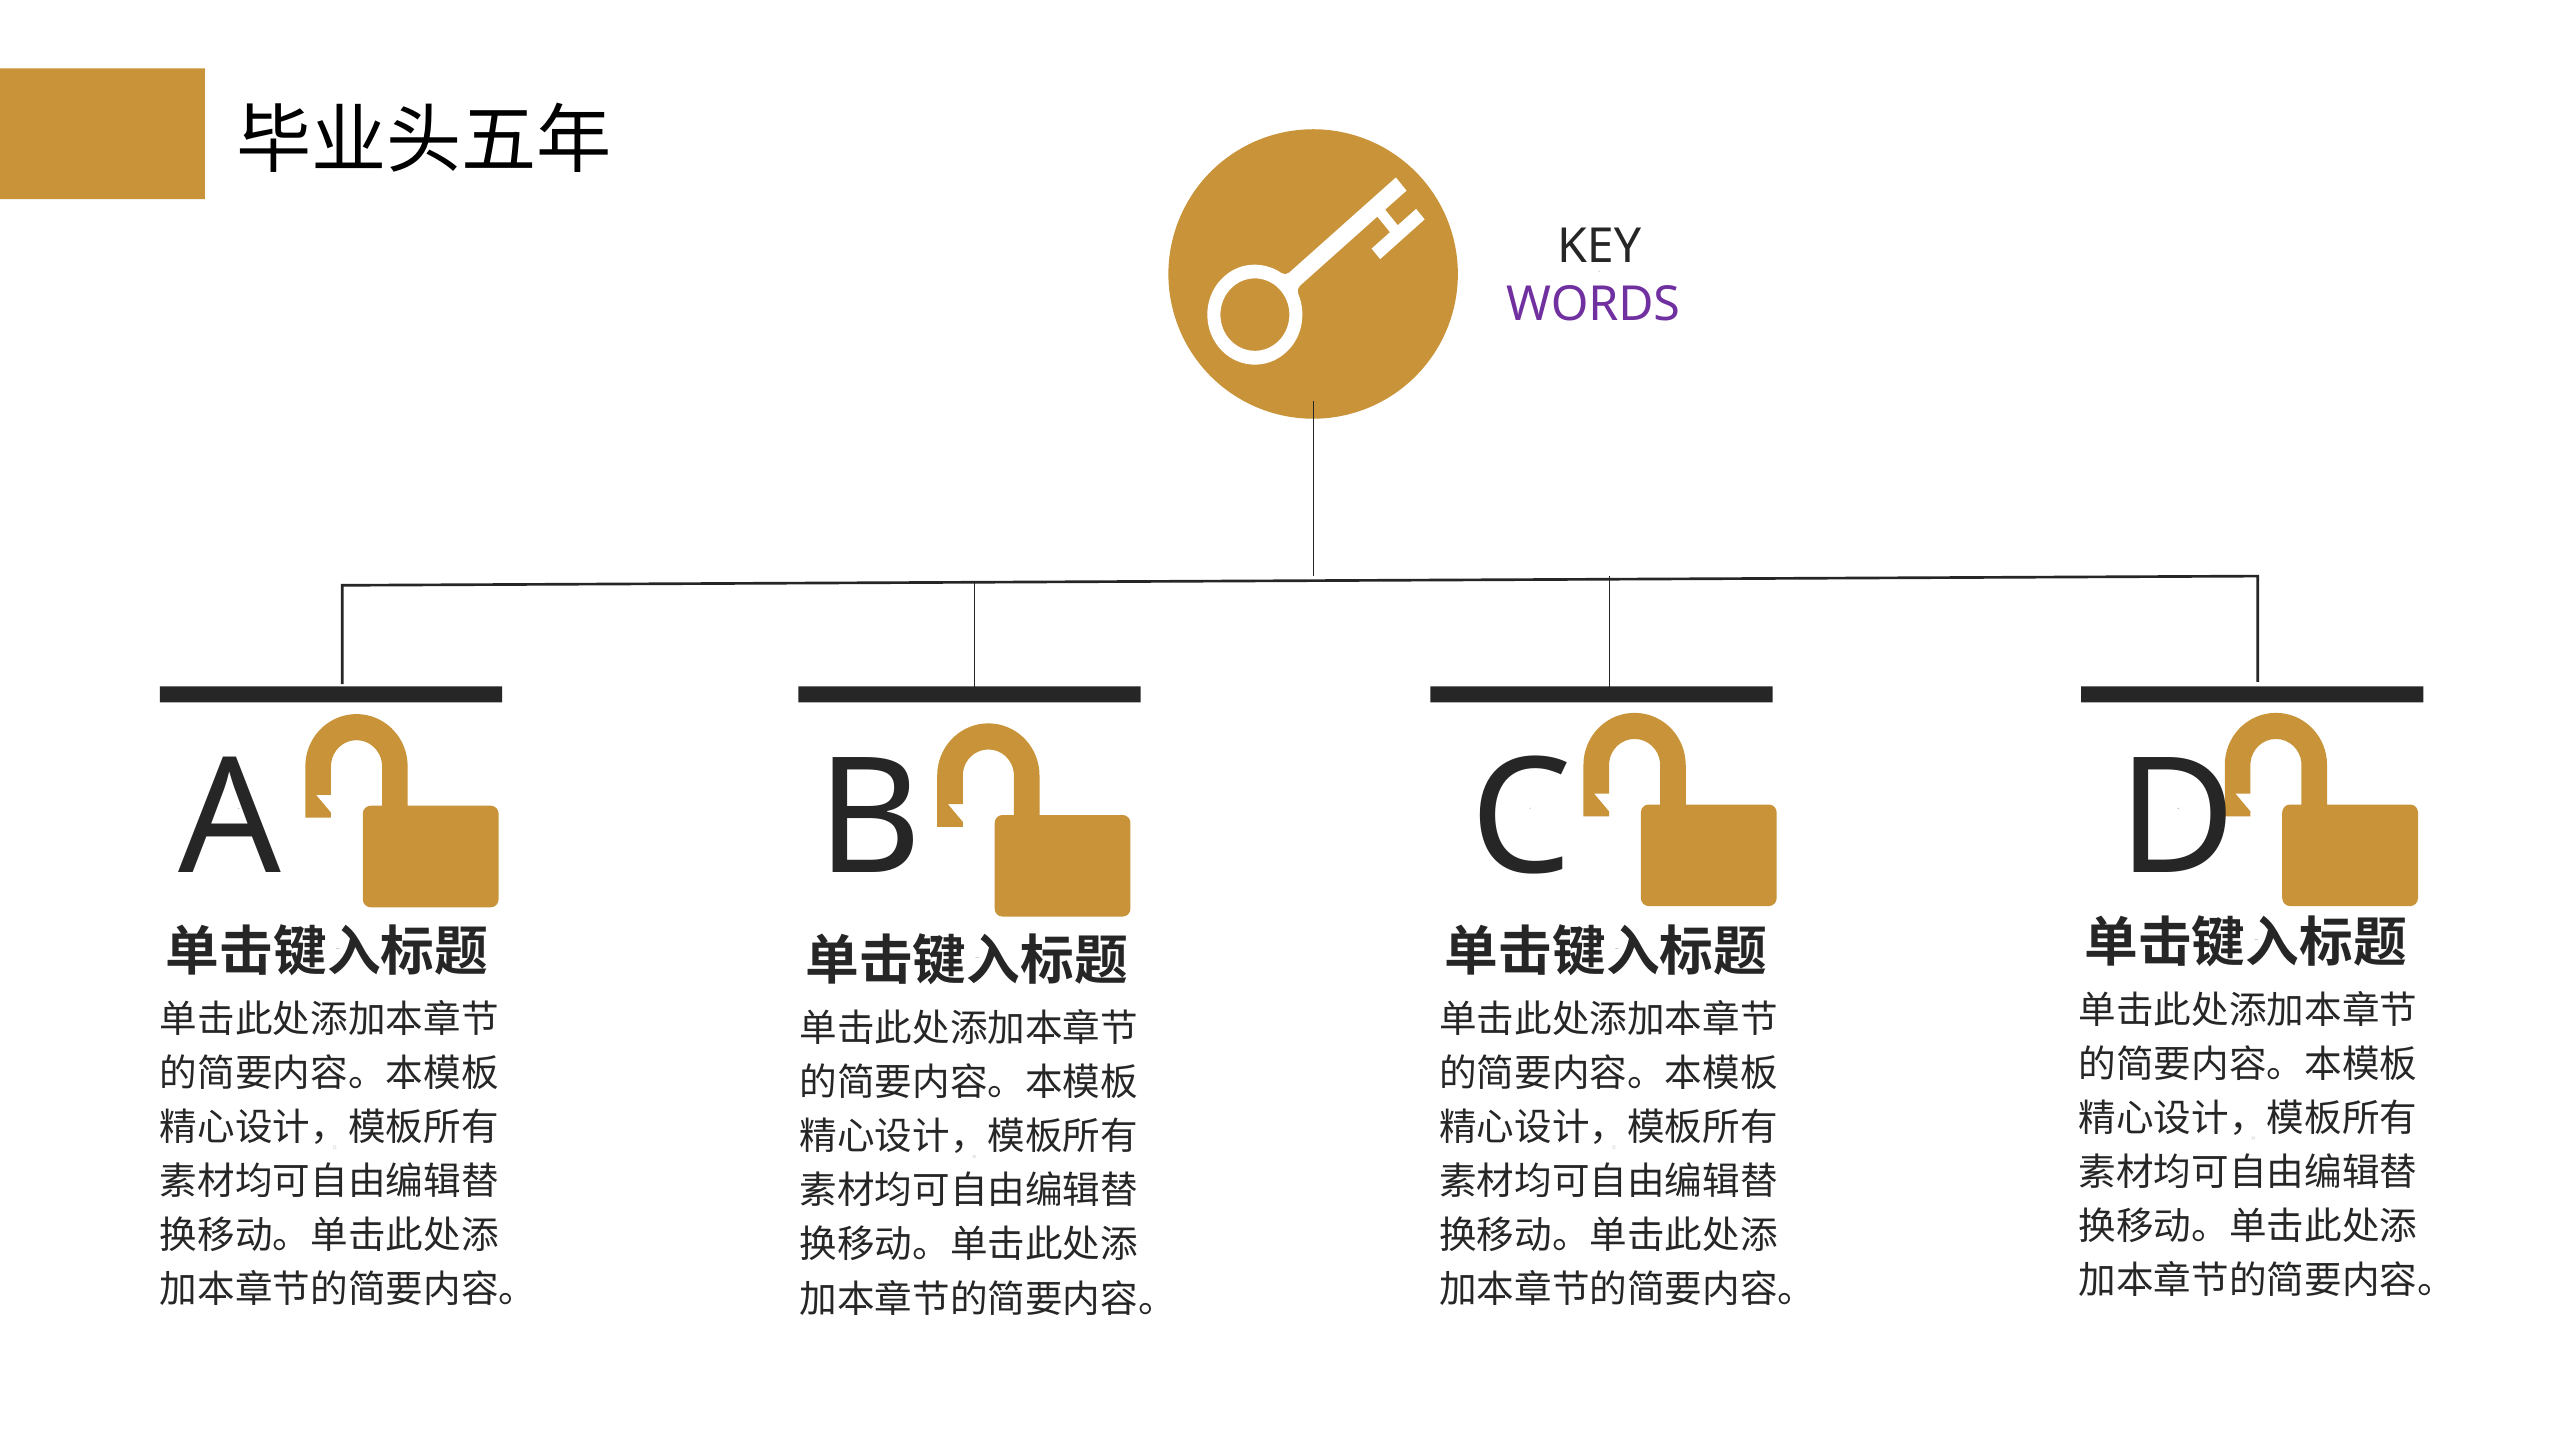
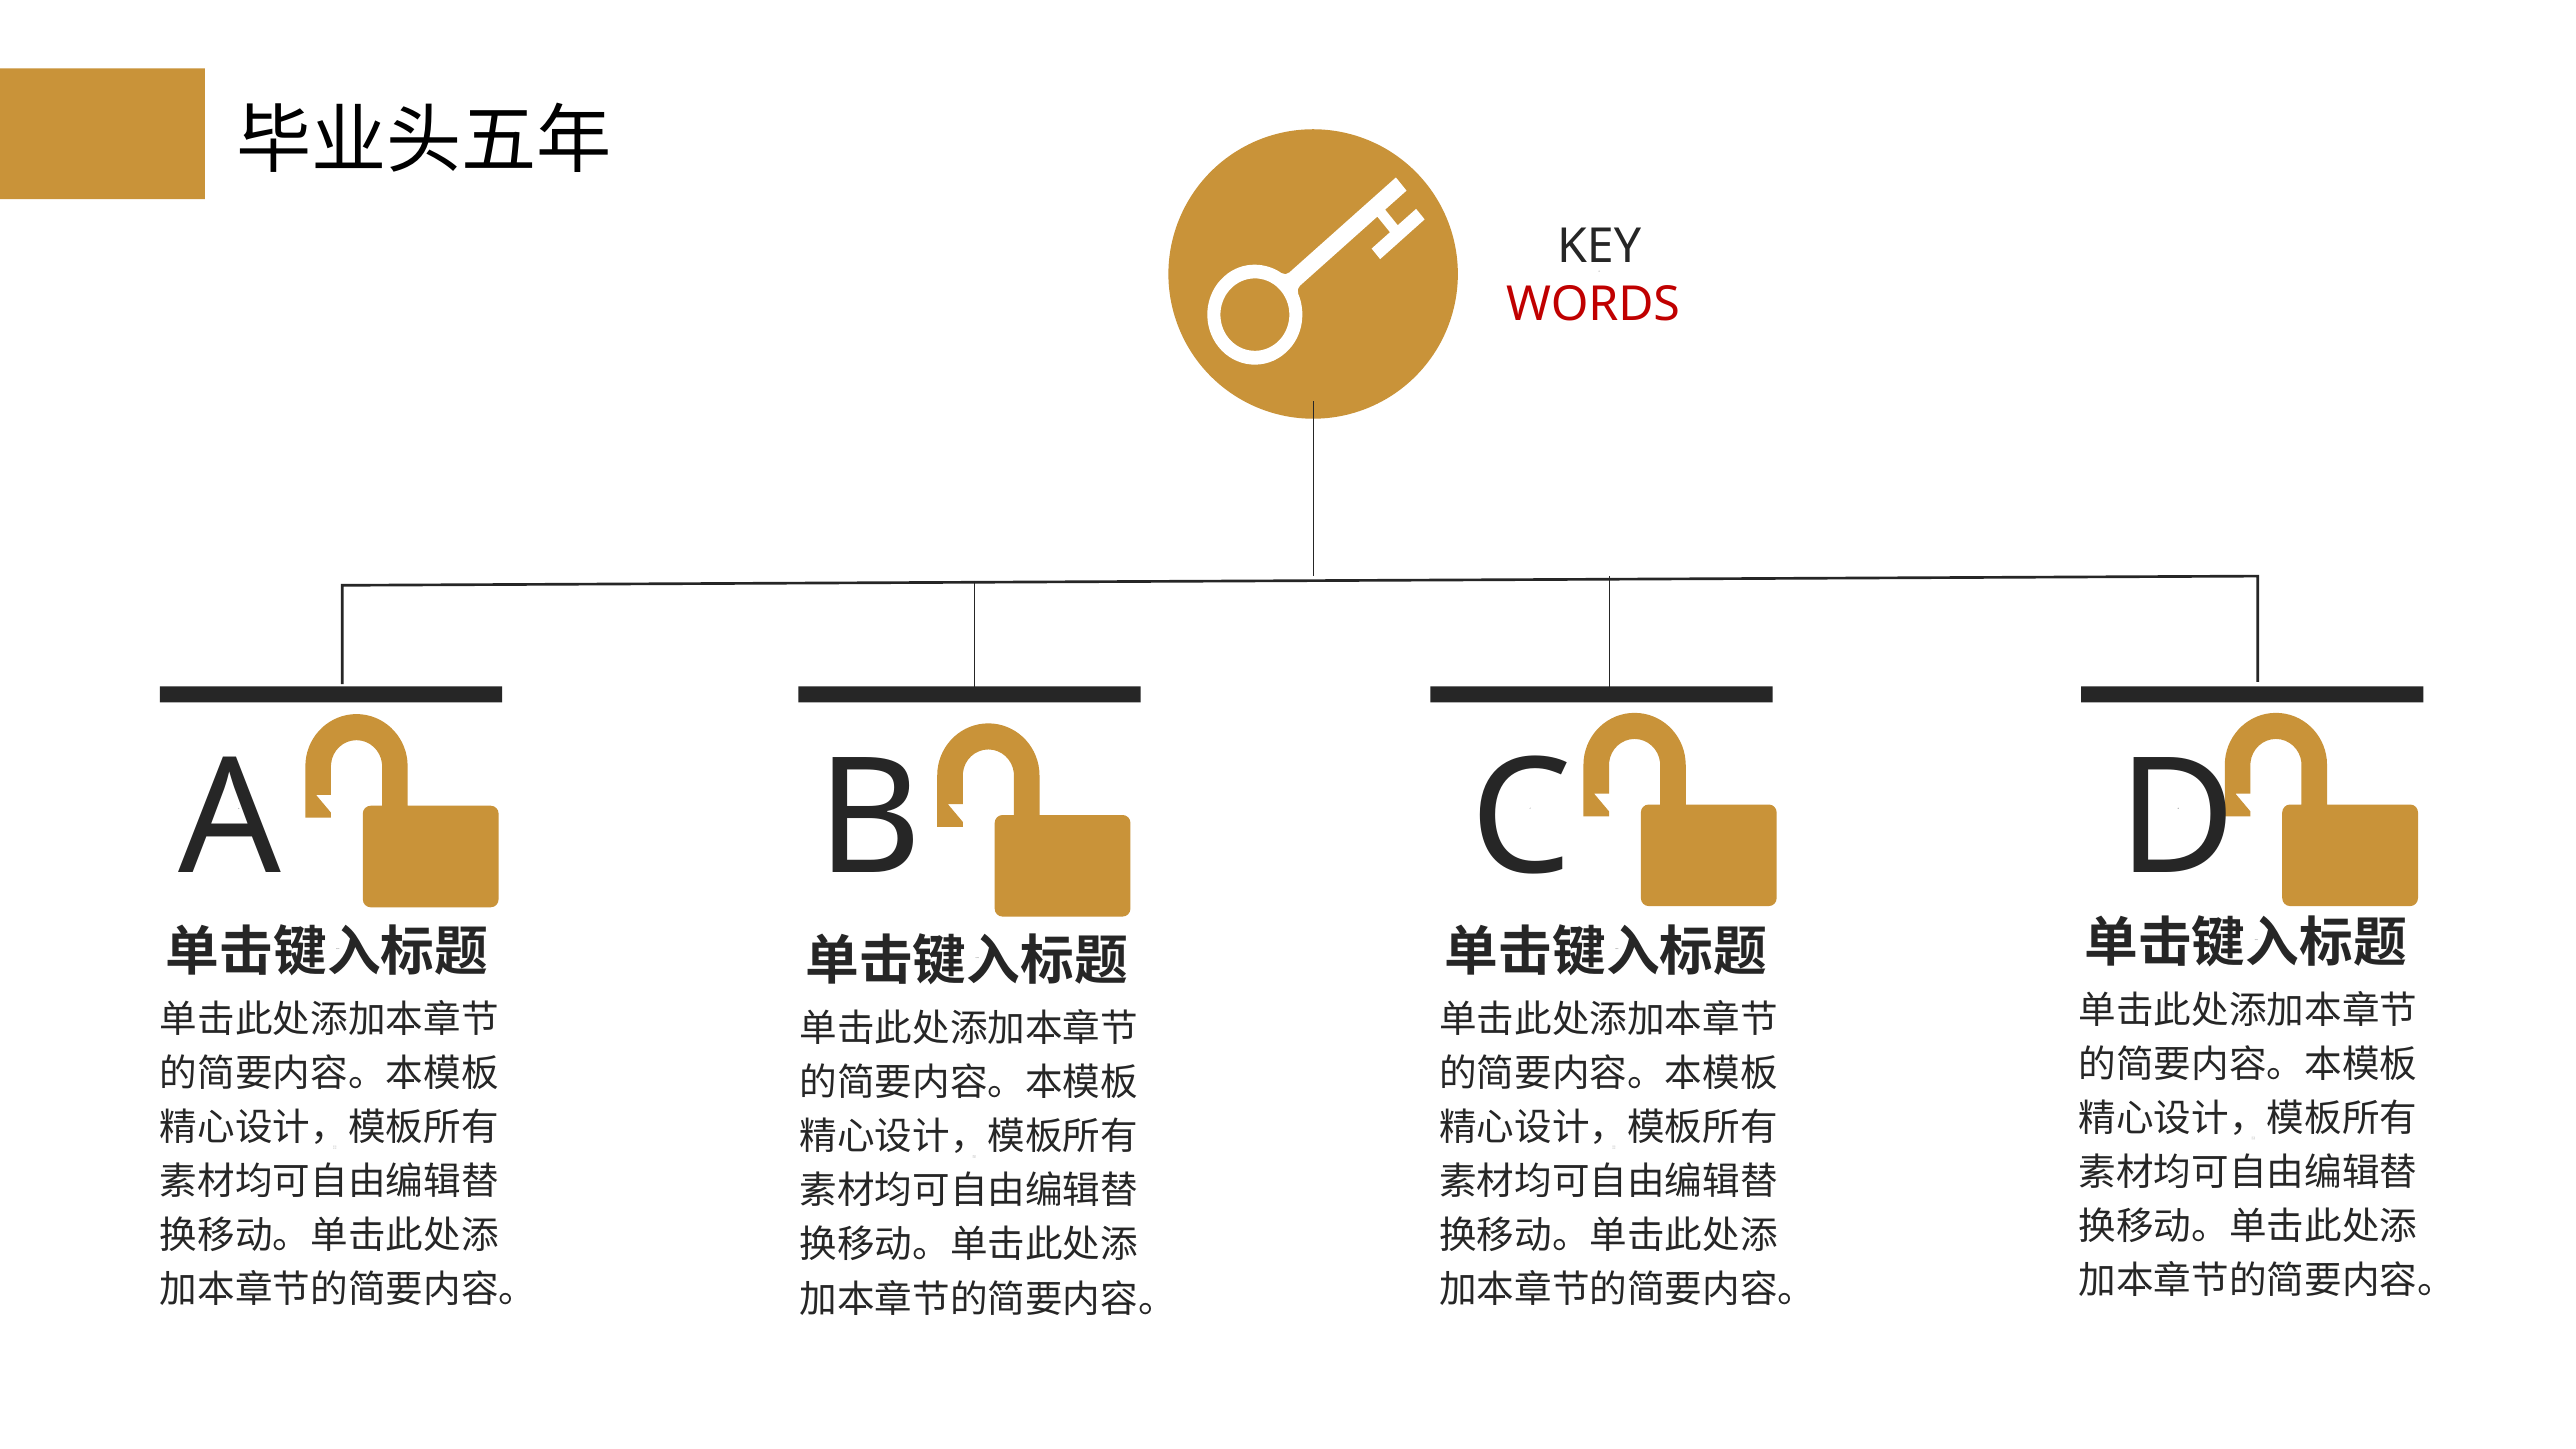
WORDS colour: purple -> red (1593, 304)
